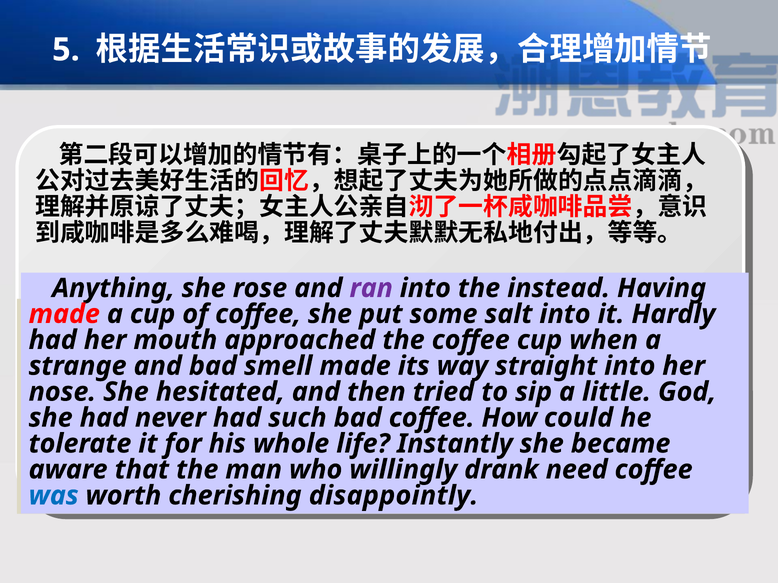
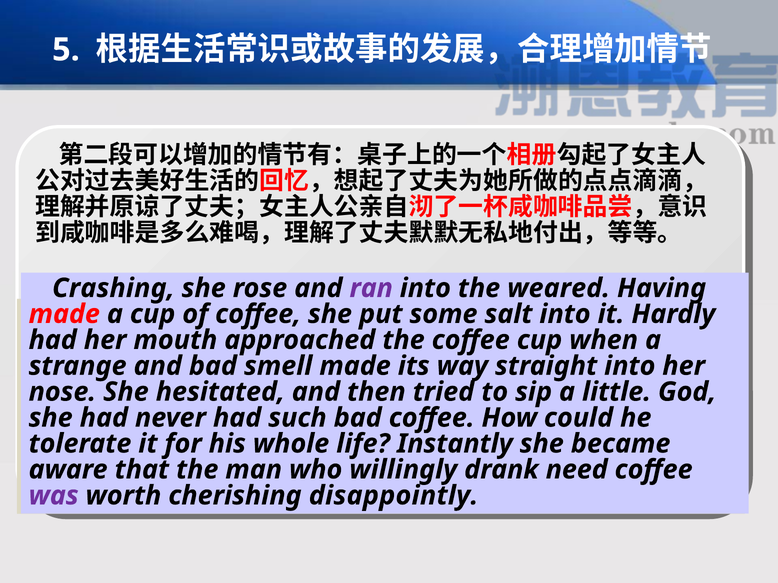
Anything: Anything -> Crashing (113, 288)
instead: instead -> weared (559, 288)
was colour: blue -> purple (54, 496)
